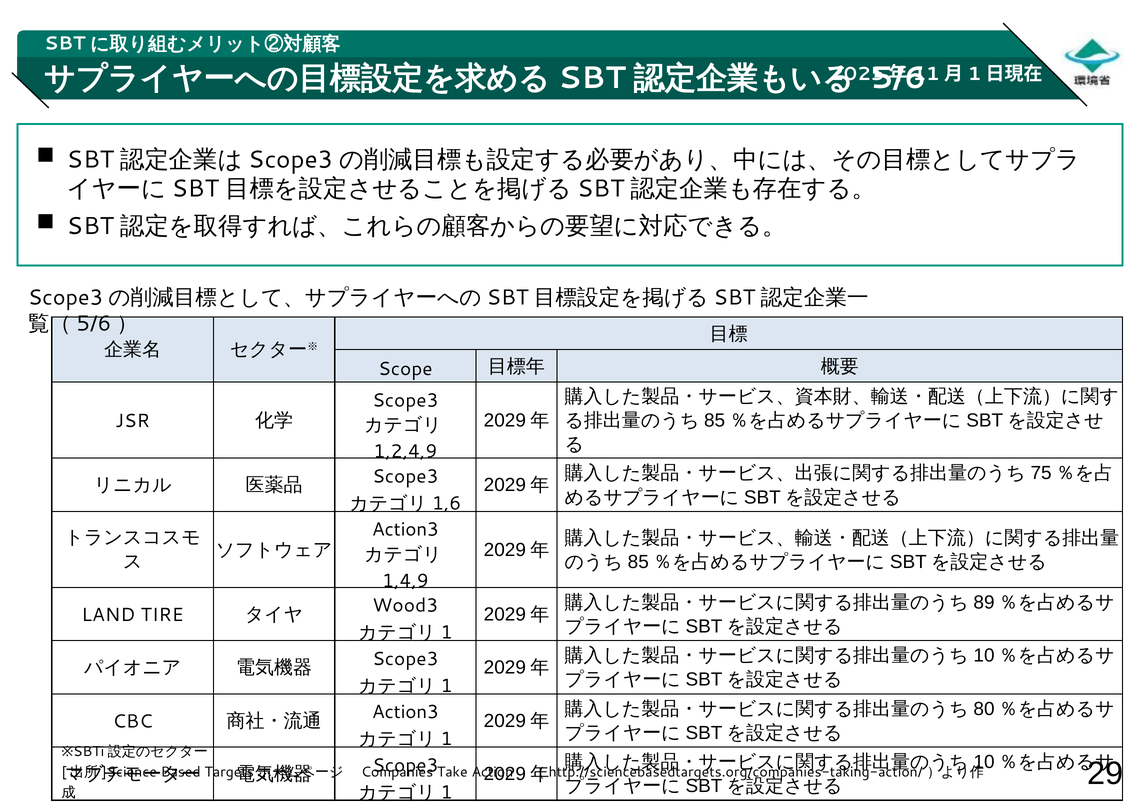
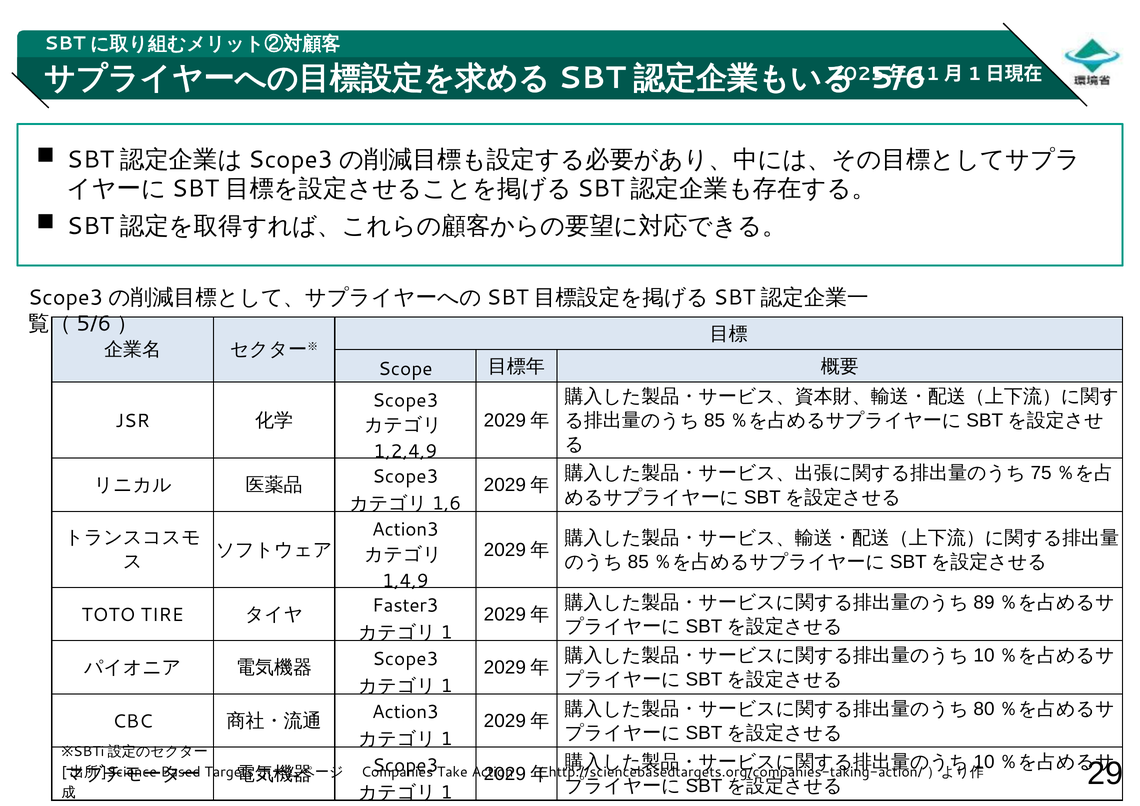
LAND: LAND -> TOTO (108, 615)
Wood3: Wood3 -> Faster3 (405, 606)
